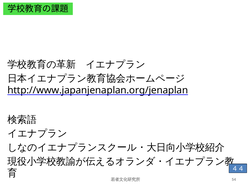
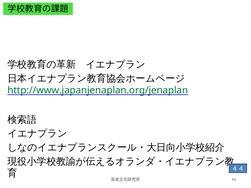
http://www.japanjenaplan.org/jenaplan colour: black -> green (98, 90)
